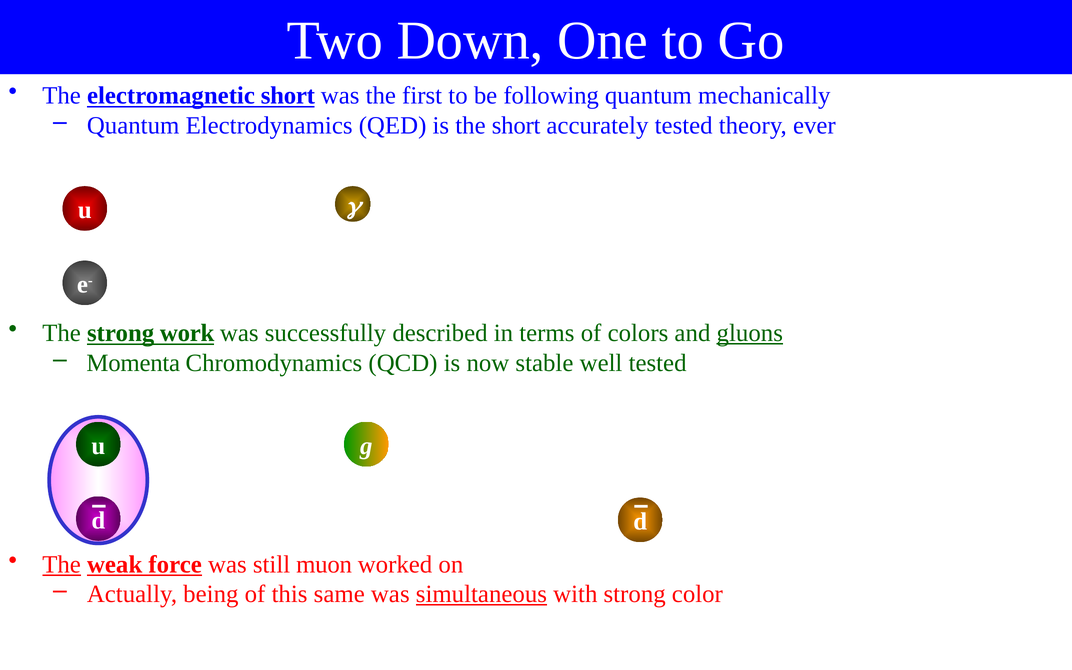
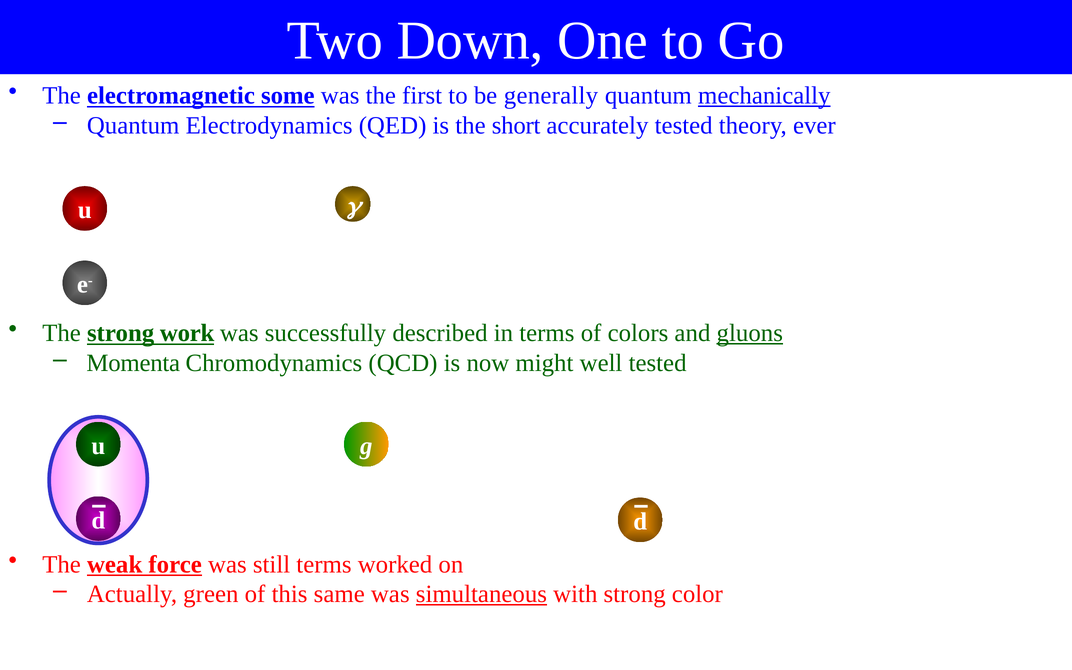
electromagnetic short: short -> some (288, 96)
following: following -> generally (551, 96)
mechanically underline: none -> present (764, 96)
stable: stable -> might (544, 363)
The underline: present -> none (62, 564)
still muon: muon -> terms (324, 564)
being: being -> green (211, 594)
